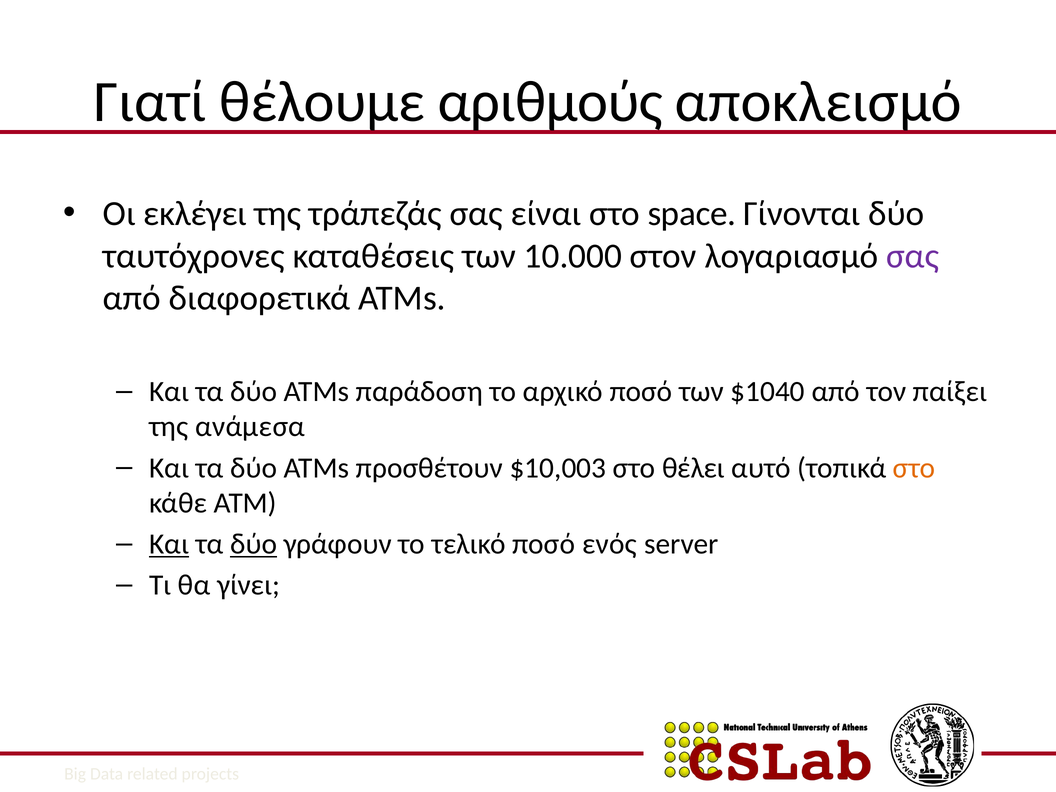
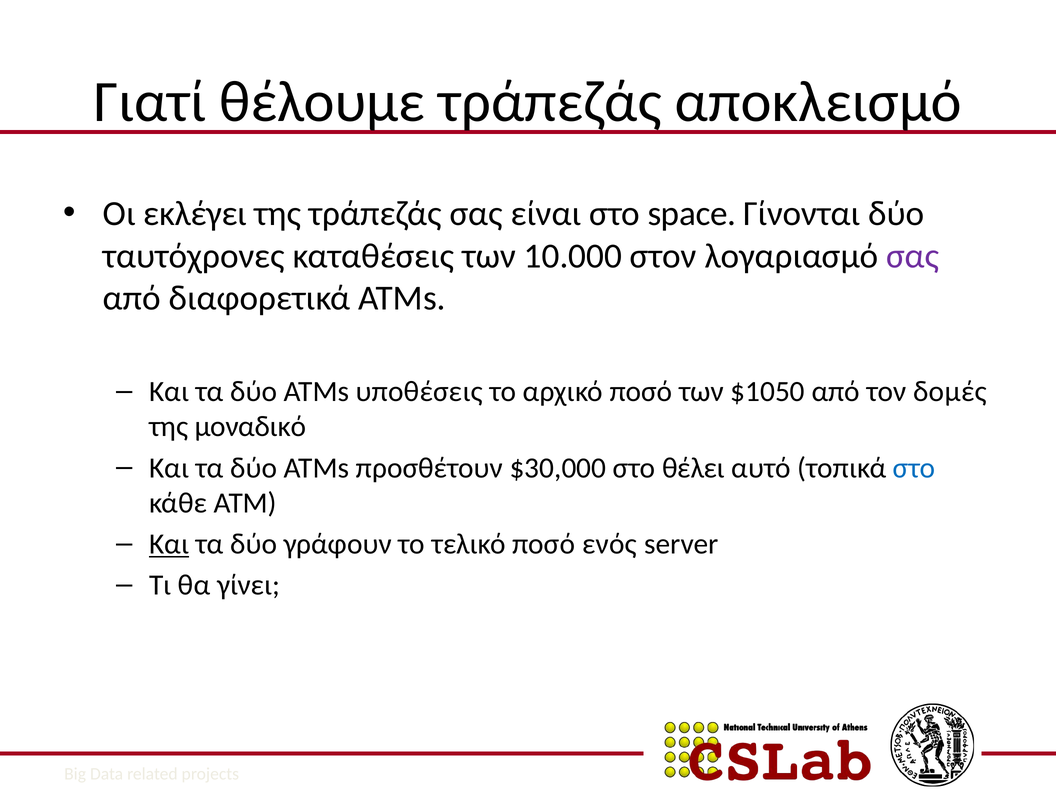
θέλουμε αριθμούς: αριθμούς -> τράπεζάς (550, 102)
παράδοση: παράδοση -> υποθέσεις (419, 392)
$1040: $1040 -> $1050 (768, 392)
παίξει: παίξει -> δομές (950, 392)
ανάμεσα: ανάμεσα -> μοναδικό (250, 427)
$10,003: $10,003 -> $30,000 (558, 468)
στο colour: orange -> blue (914, 468)
δύο underline: present -> none (254, 544)
